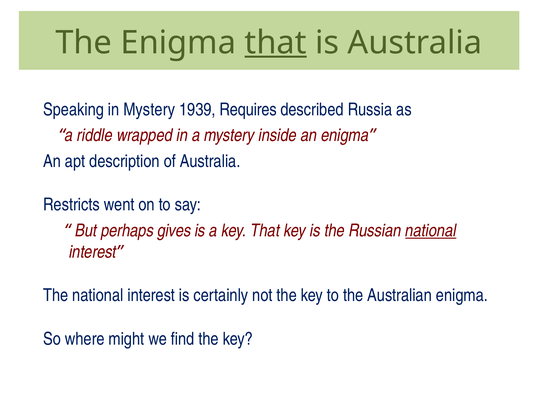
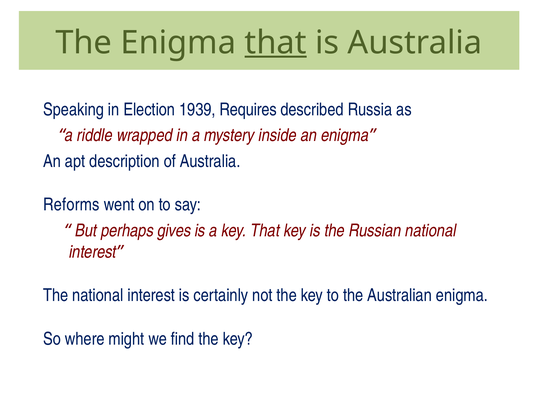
in Mystery: Mystery -> Election (149, 110)
Restricts: Restricts -> Reforms (71, 205)
national underline: present -> none (431, 231)
